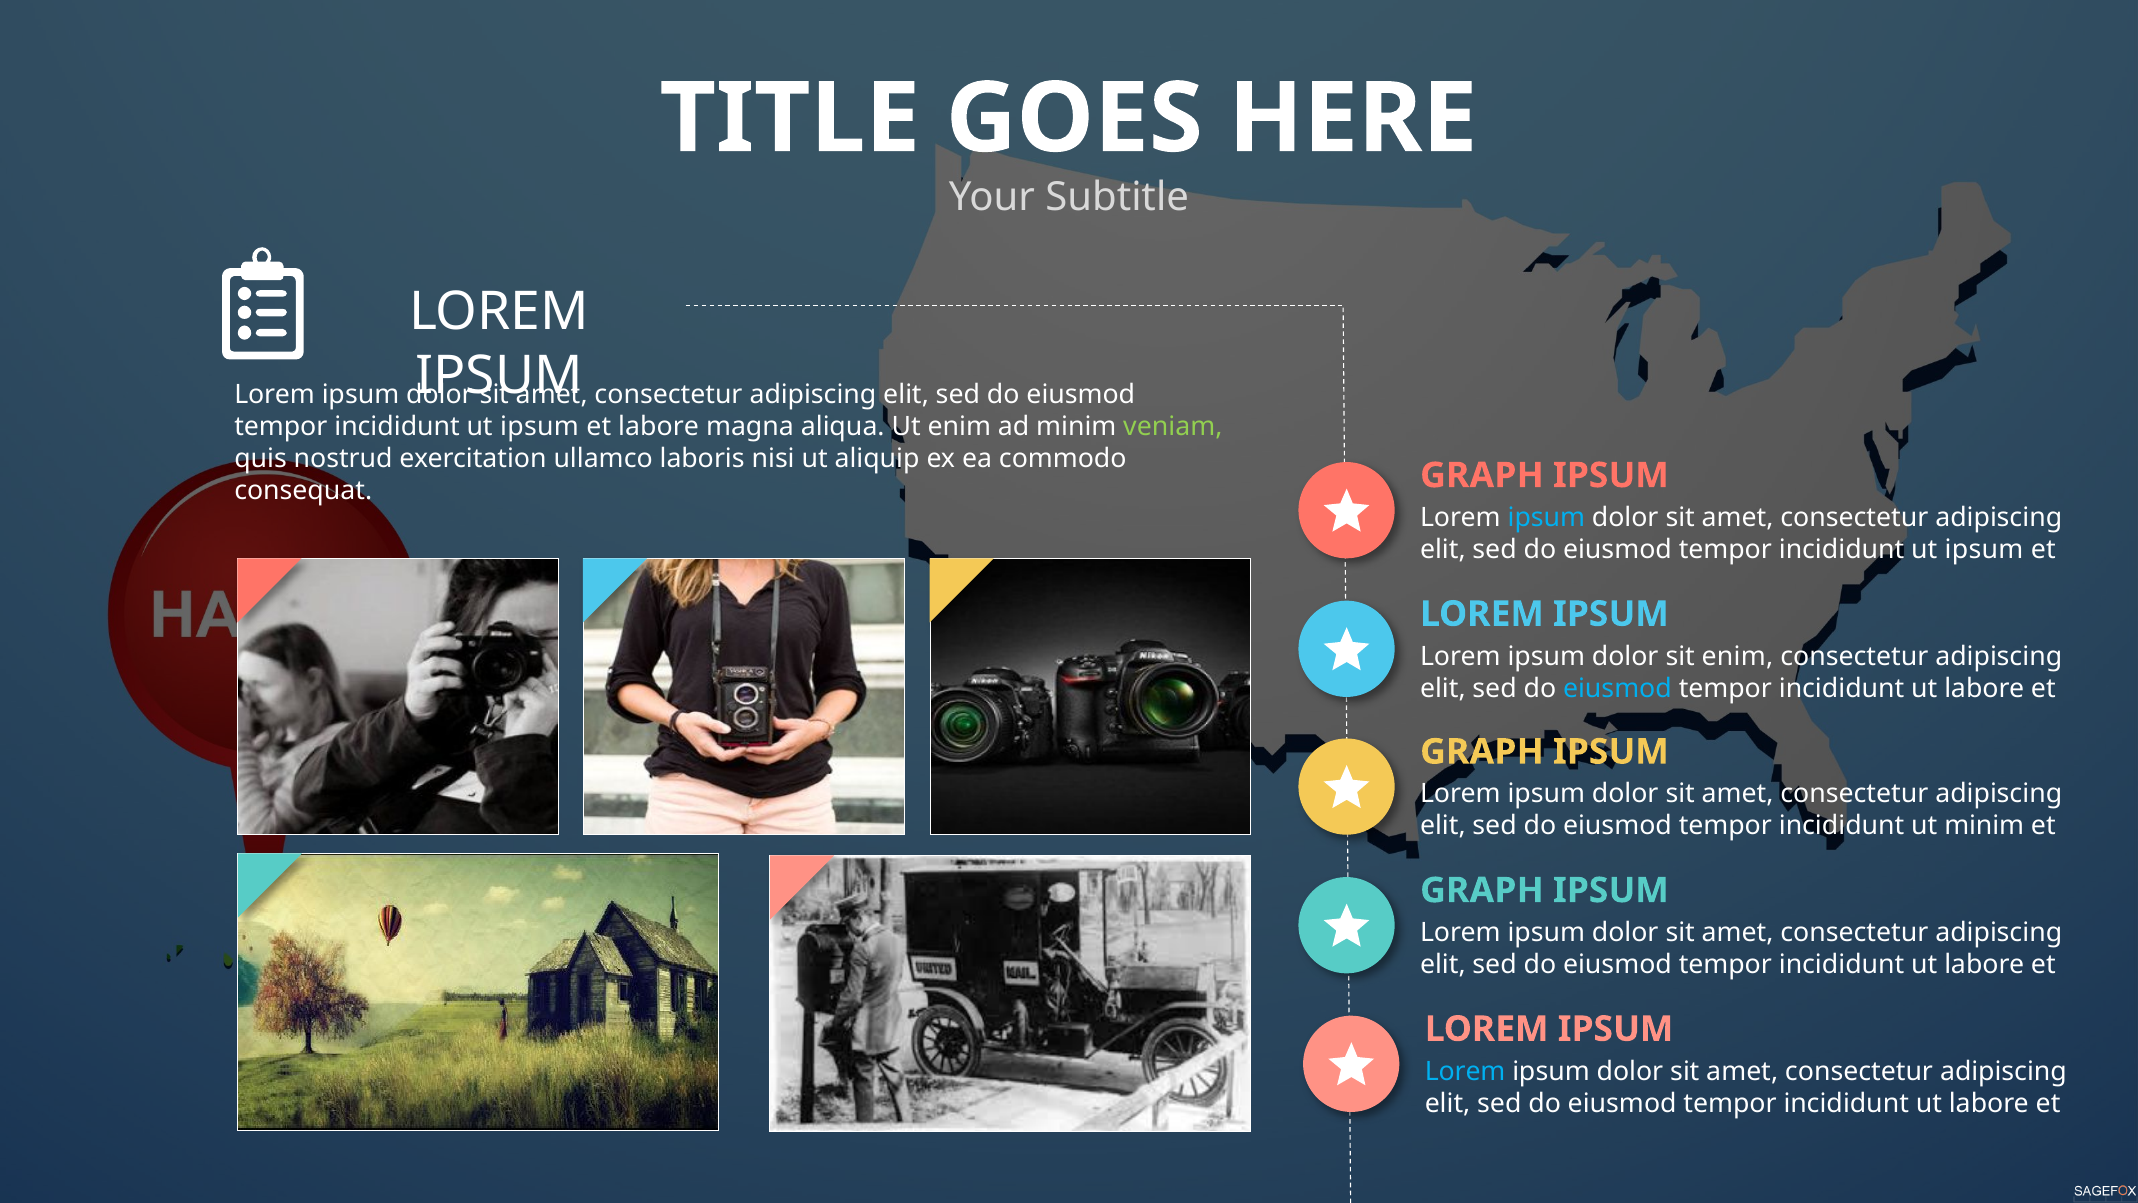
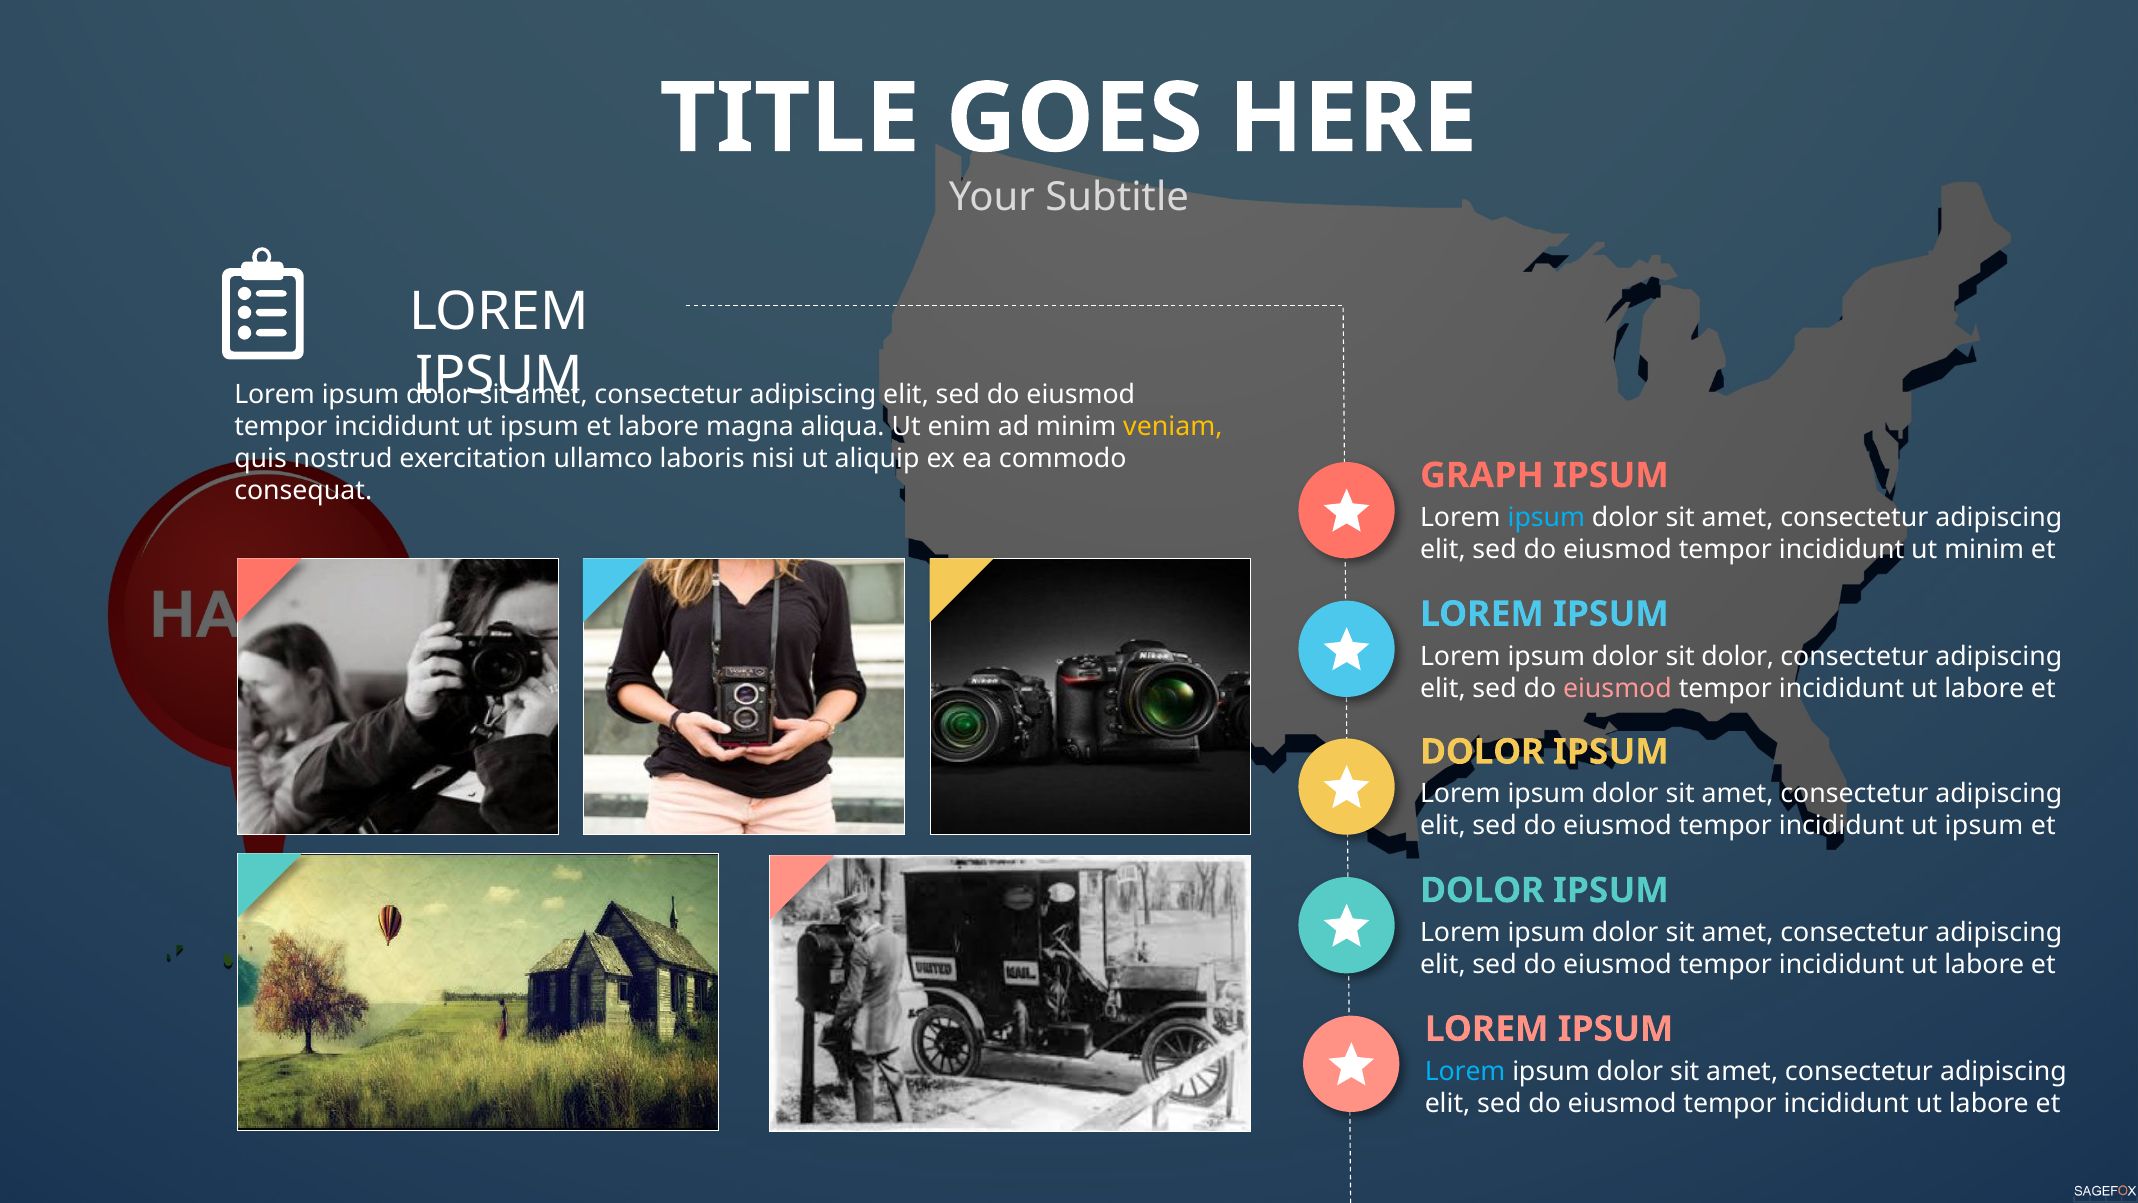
veniam colour: light green -> yellow (1173, 427)
ipsum: ipsum -> minim (1984, 550)
sit enim: enim -> dolor (1738, 656)
eiusmod colour: light blue -> pink (1617, 688)
GRAPH: GRAPH -> DOLOR (1482, 752)
minim: minim -> ipsum (1984, 826)
GRAPH: GRAPH -> DOLOR (1482, 890)
